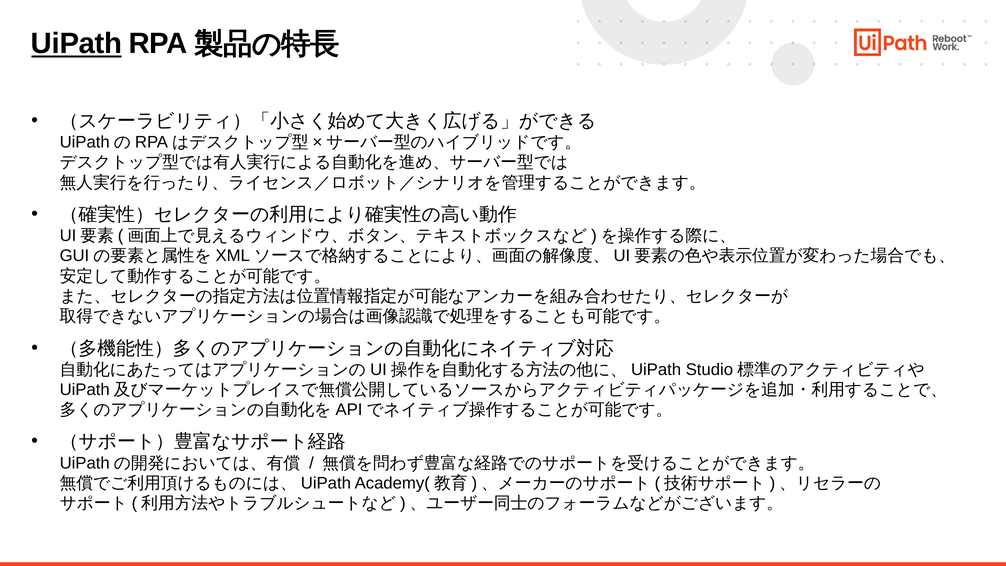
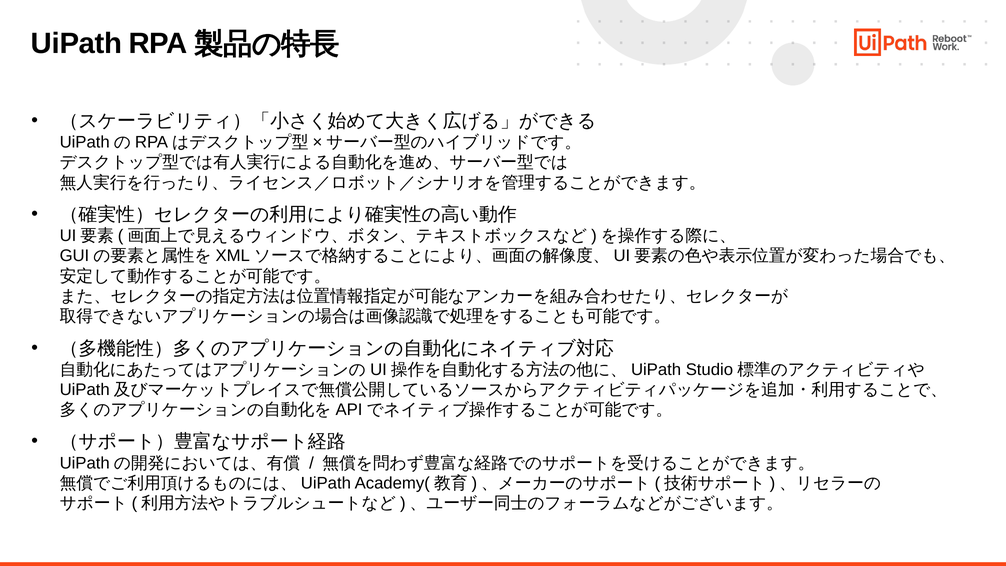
UiPath underline: present -> none (77, 44)
